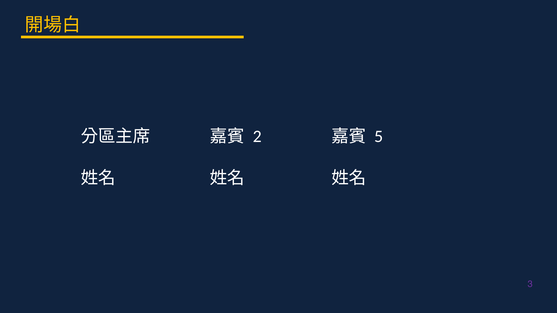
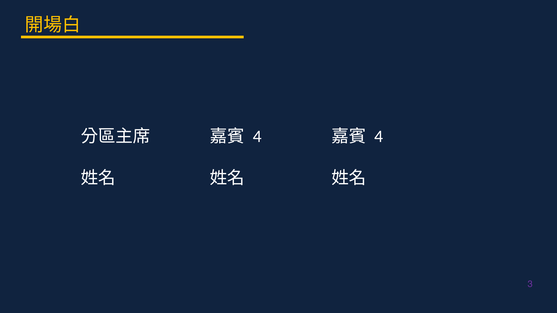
2: 2 -> 4 (257, 137)
5: 5 -> 4 (379, 137)
